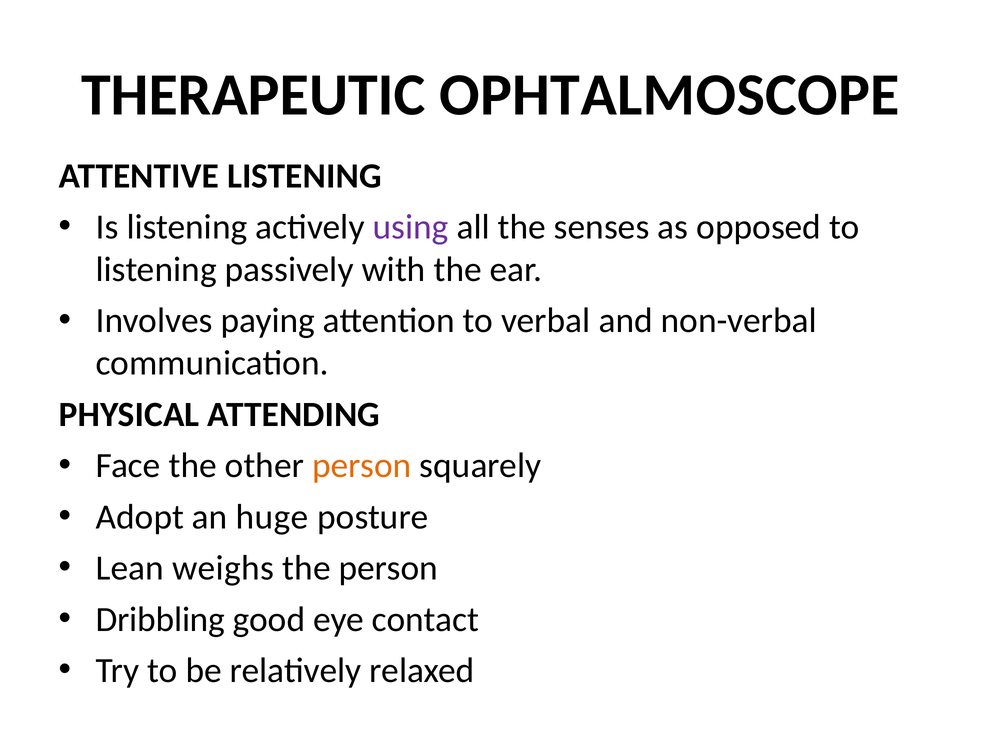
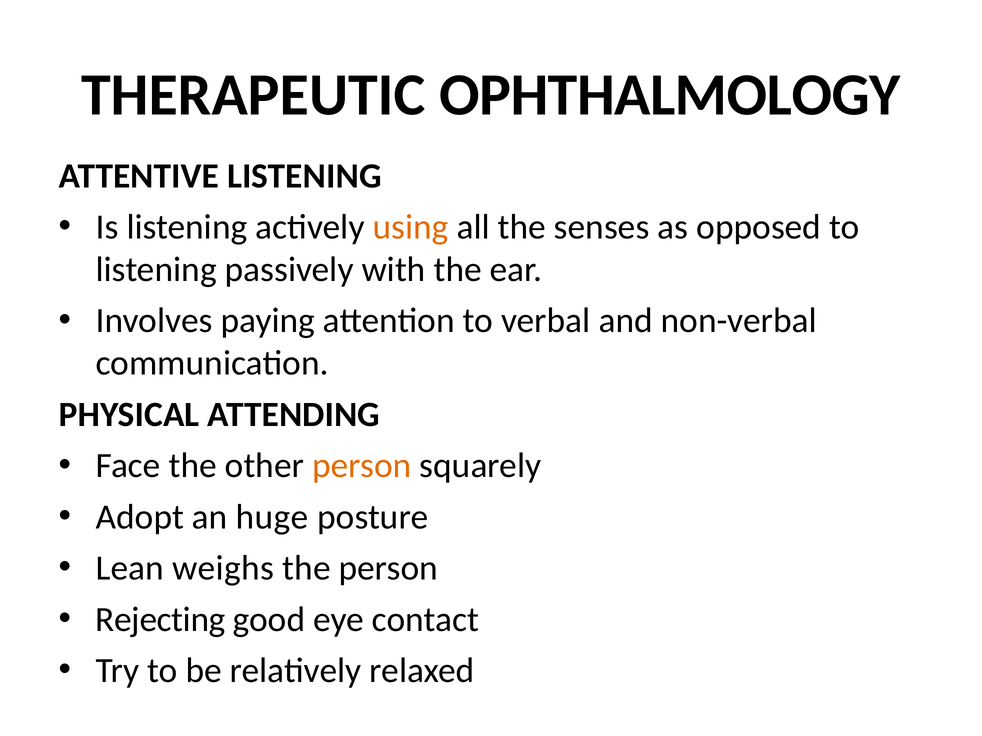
OPHTALMOSCOPE: OPHTALMOSCOPE -> OPHTHALMOLOGY (670, 95)
using colour: purple -> orange (411, 227)
Dribbling: Dribbling -> Rejecting (160, 620)
